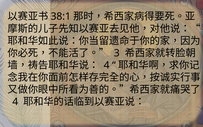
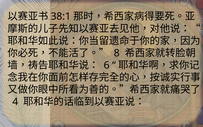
3: 3 -> 8 (117, 53)
4: 4 -> 6 (107, 65)
